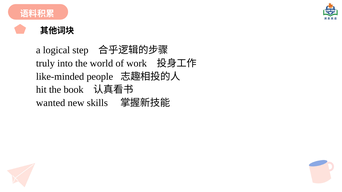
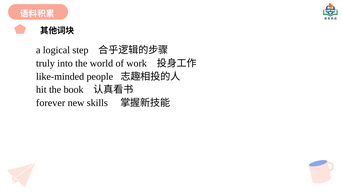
wanted: wanted -> forever (51, 103)
